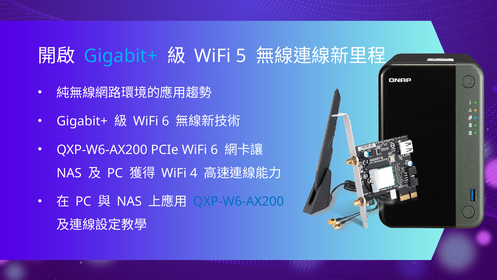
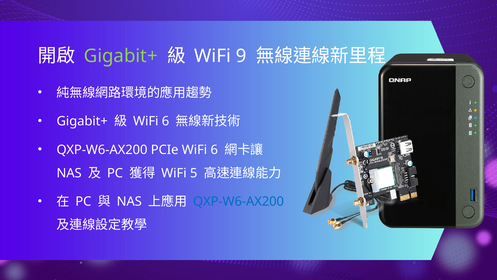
Gigabit+ colour: light blue -> light green (121, 56)
5: 5 -> 9 (241, 56)
4: 4 -> 5 (194, 173)
